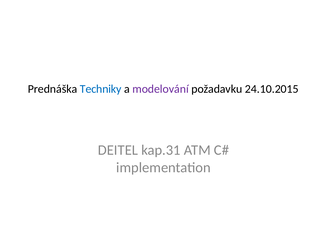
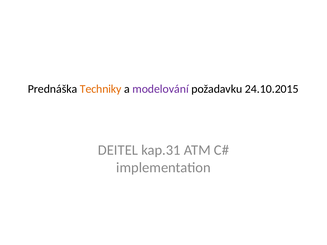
Techniky colour: blue -> orange (101, 89)
